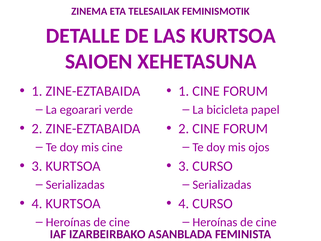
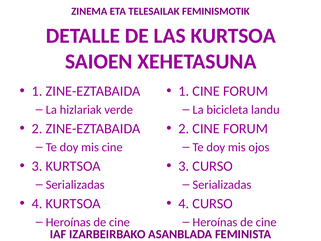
egoarari: egoarari -> hizlariak (81, 110)
papel: papel -> landu (265, 110)
